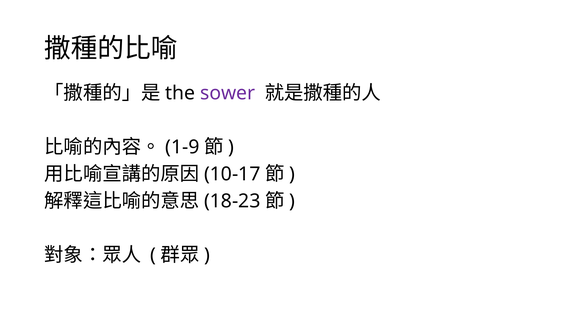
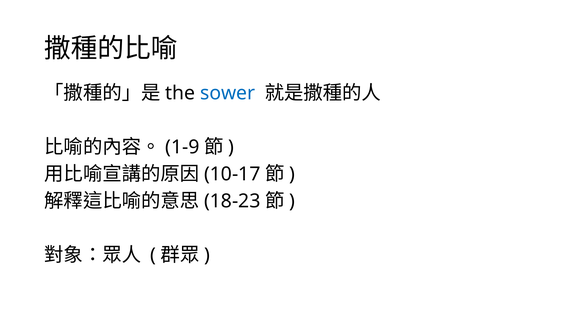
sower colour: purple -> blue (228, 93)
